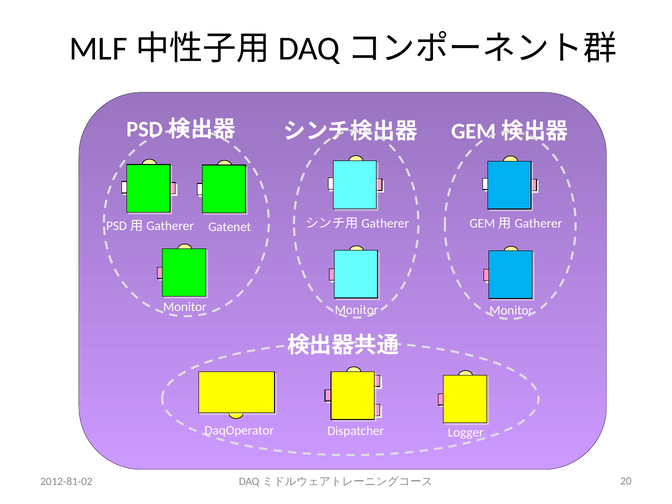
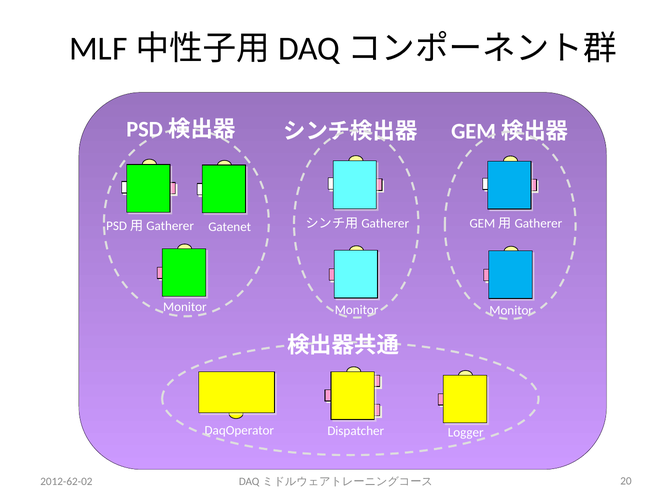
2012-81-02: 2012-81-02 -> 2012-62-02 (66, 481)
